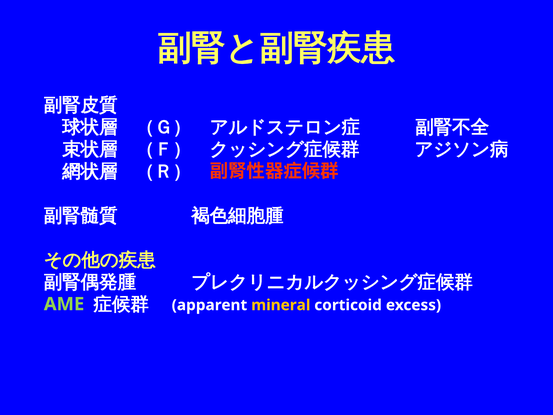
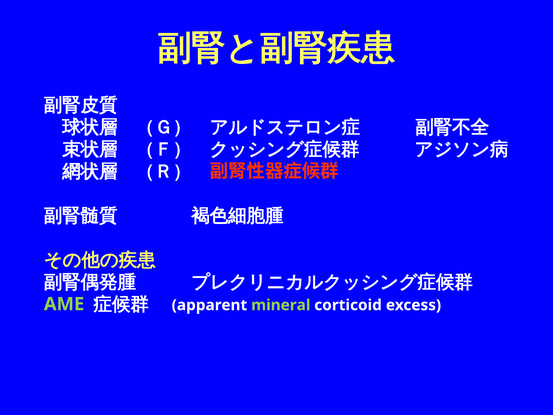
mineral colour: yellow -> light green (281, 305)
